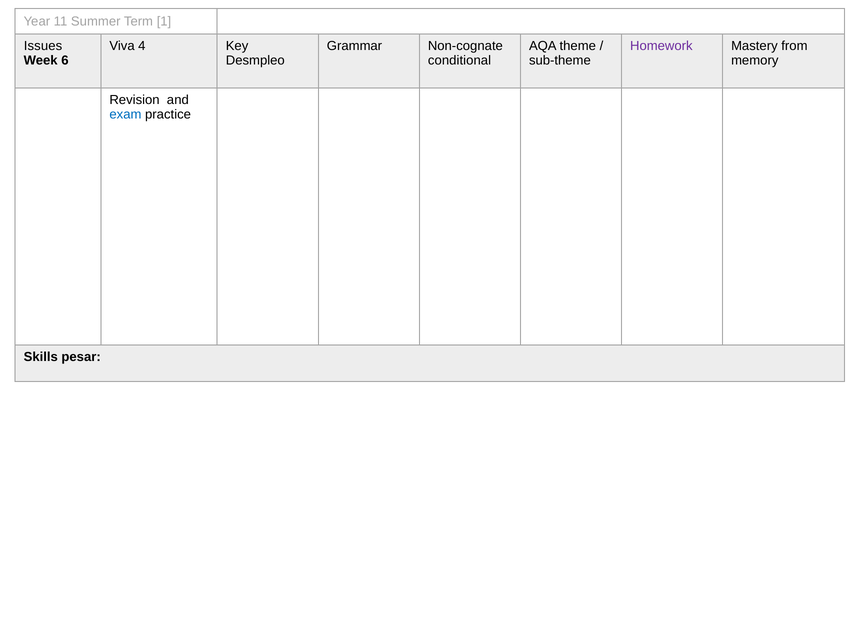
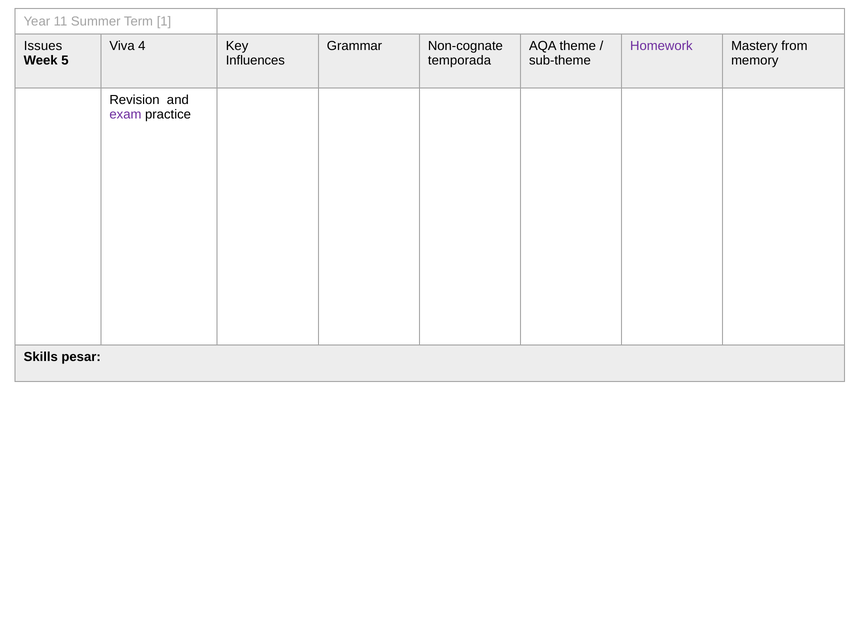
6: 6 -> 5 (65, 60)
Desmpleo: Desmpleo -> Influences (255, 60)
conditional: conditional -> temporada (460, 60)
exam colour: blue -> purple (125, 115)
